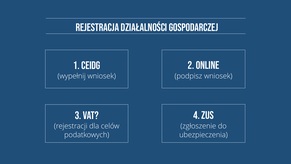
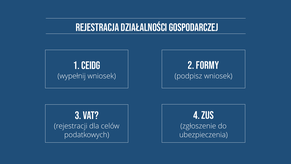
online: online -> formy (208, 65)
